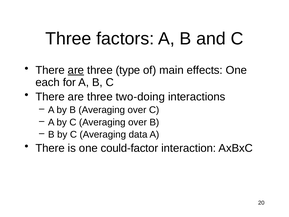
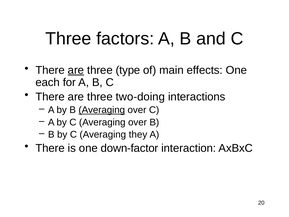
Averaging underline: none -> present (102, 110)
data: data -> they (138, 134)
could-factor: could-factor -> down-factor (130, 148)
